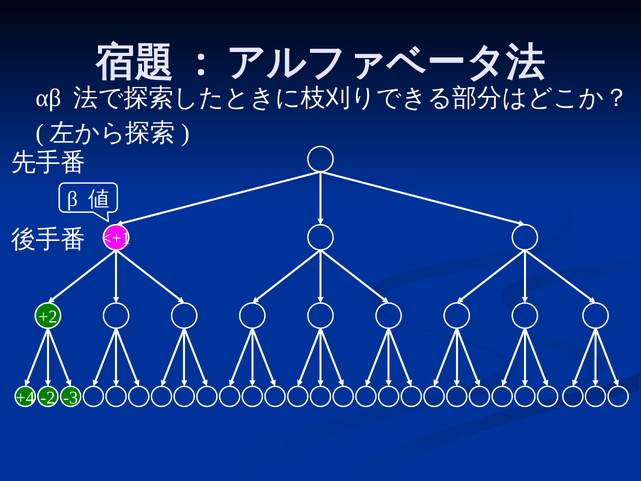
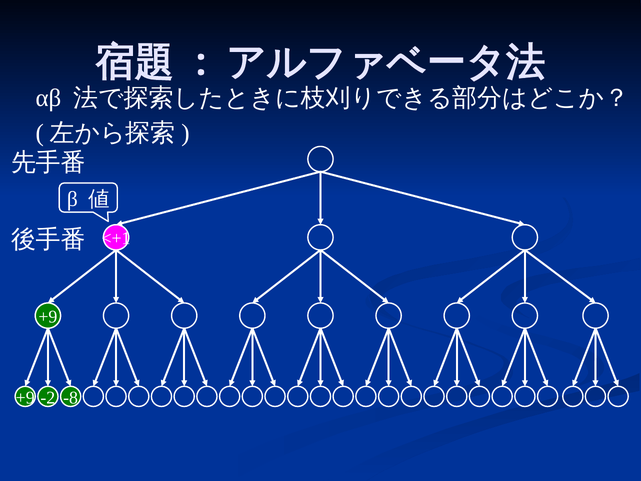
+2: +2 -> +9 (48, 317)
+4: +4 -> +9 (25, 397)
-3: -3 -> -8 (71, 397)
